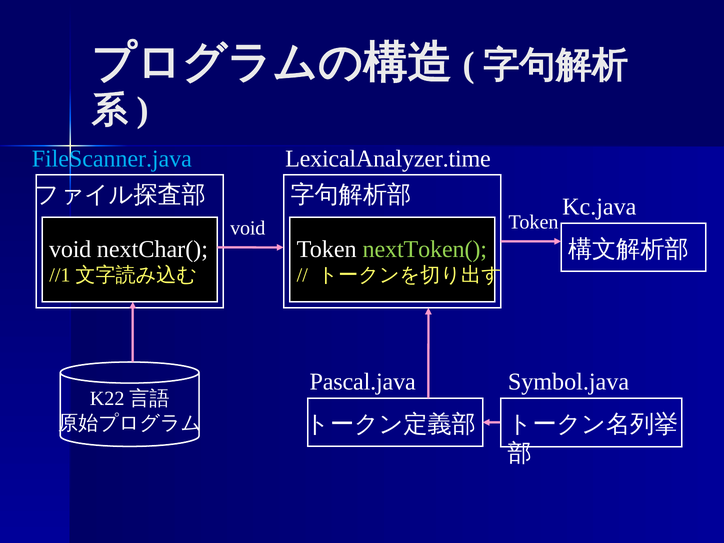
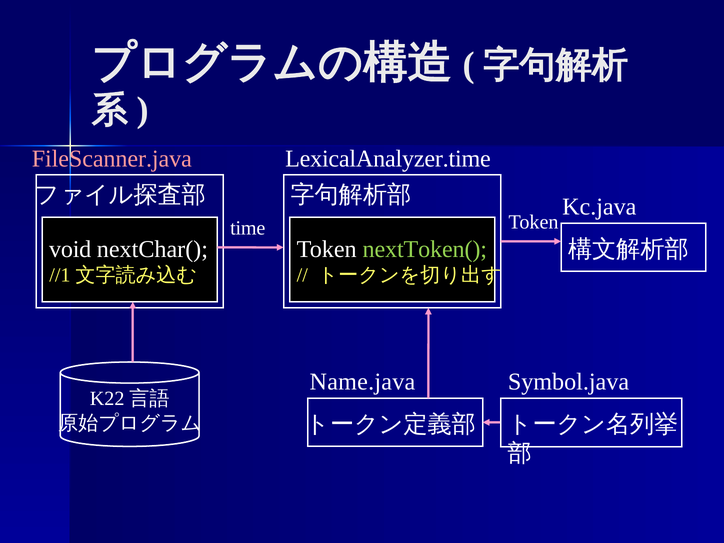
FileScanner.java colour: light blue -> pink (112, 159)
void: void -> time (248, 228)
Pascal.java: Pascal.java -> Name.java (362, 382)
